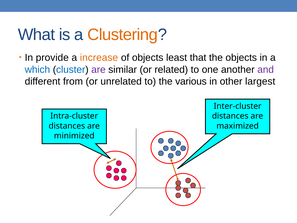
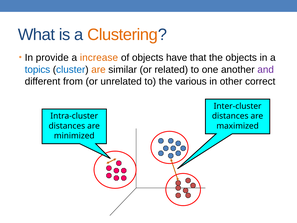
least: least -> have (177, 58)
which: which -> topics (37, 69)
are colour: purple -> orange (98, 69)
largest: largest -> correct (260, 81)
